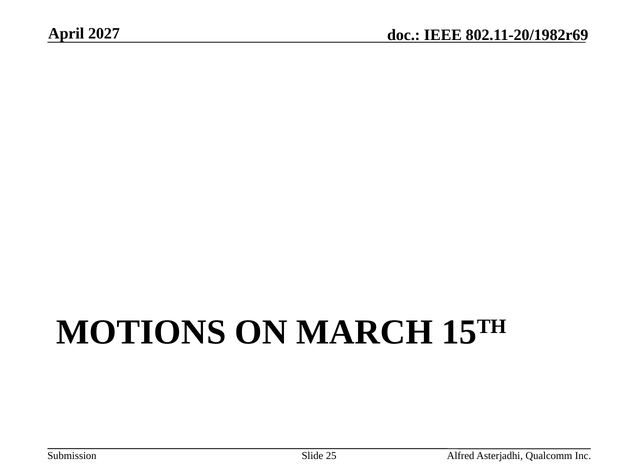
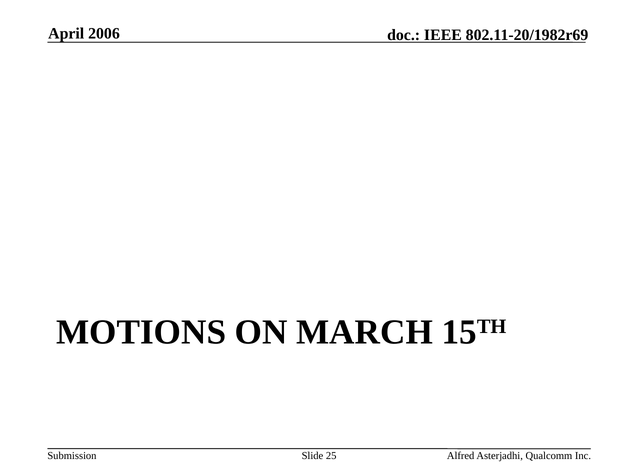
2027: 2027 -> 2006 (104, 34)
